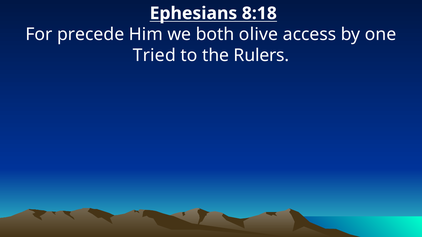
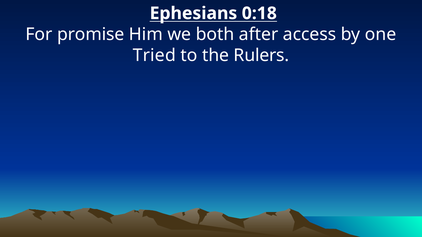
8:18: 8:18 -> 0:18 (259, 13)
precede: precede -> promise (91, 34)
olive: olive -> after (259, 34)
